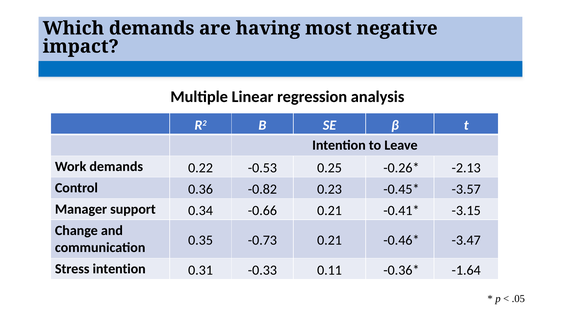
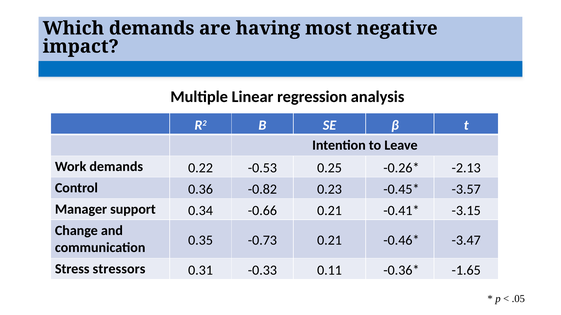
Stress intention: intention -> stressors (119, 269)
-1.64: -1.64 -> -1.65 (466, 271)
